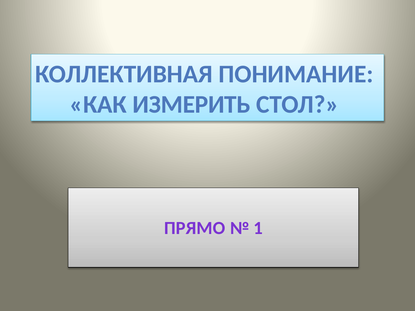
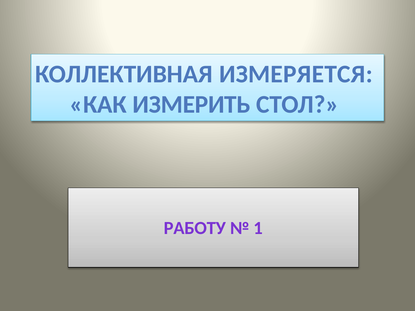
ПОНИМАНИЕ: ПОНИМАНИЕ -> ИЗМЕРЯЕТСЯ (296, 74)
ПРЯМО: ПРЯМО -> РАБОТУ (195, 228)
